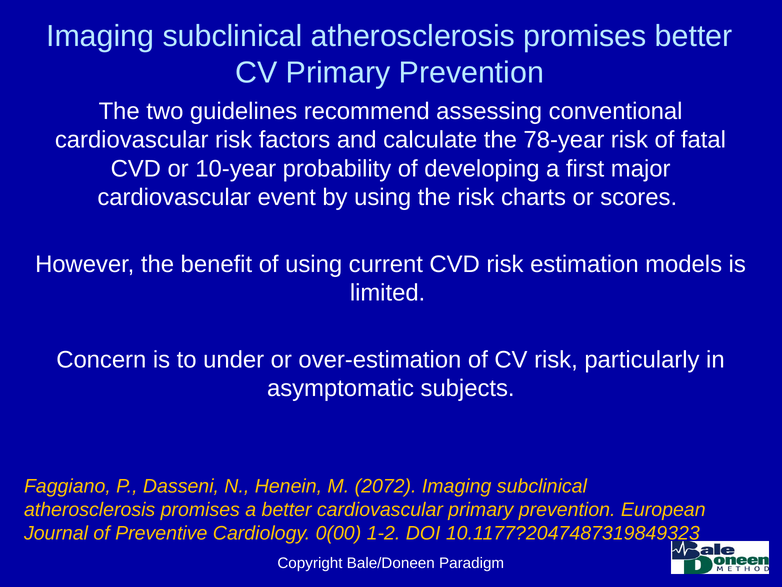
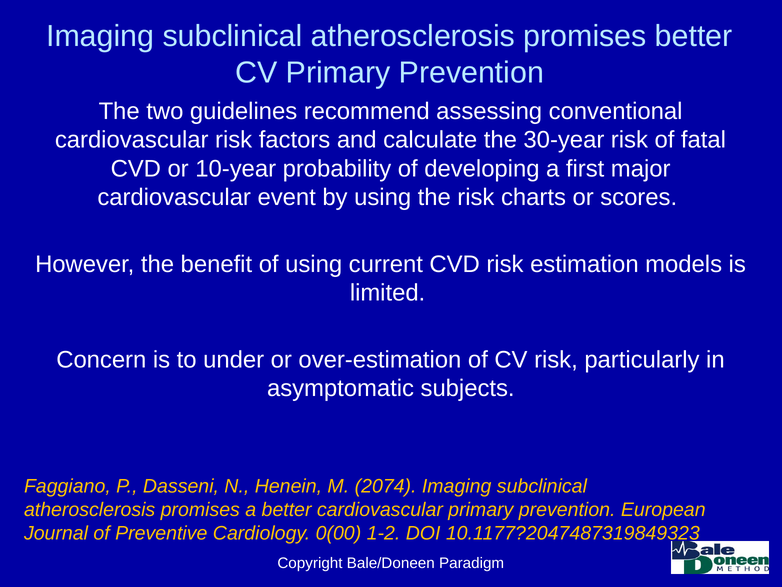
78-year: 78-year -> 30-year (564, 140)
2072: 2072 -> 2074 (386, 486)
